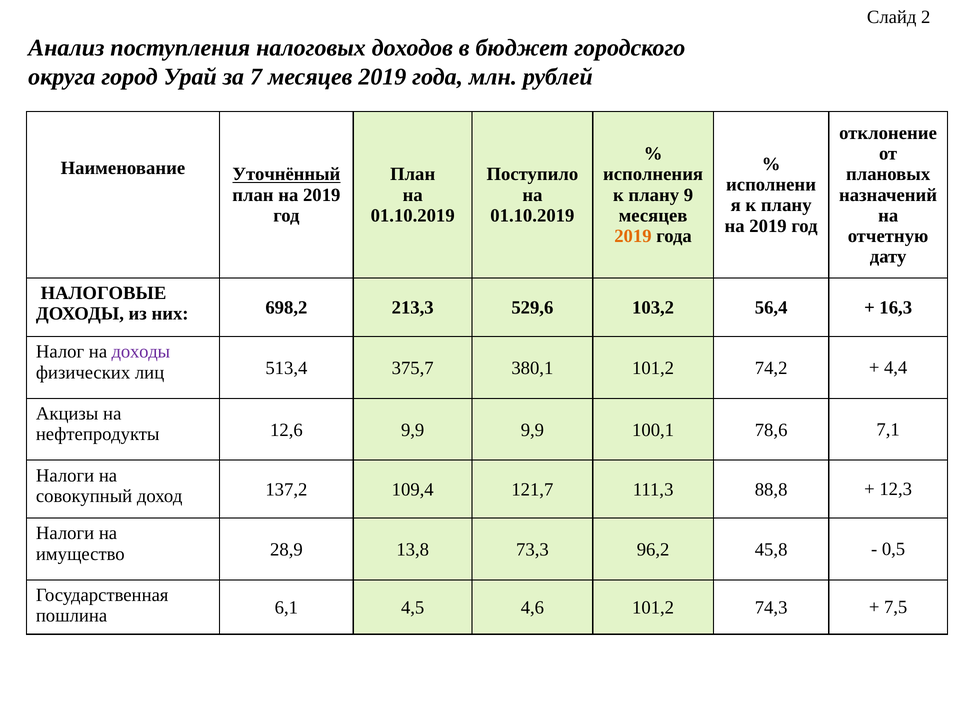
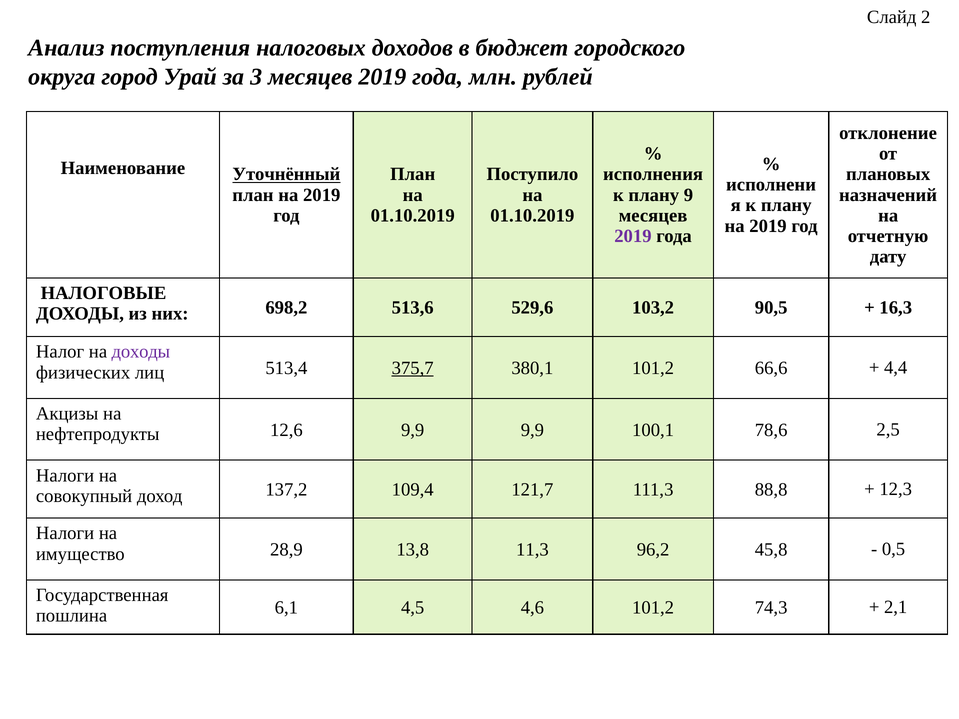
7: 7 -> 3 (256, 77)
2019 colour: orange -> purple (633, 236)
213,3: 213,3 -> 513,6 (413, 307)
56,4: 56,4 -> 90,5 (771, 307)
375,7 underline: none -> present (413, 368)
74,2: 74,2 -> 66,6 (771, 368)
7,1: 7,1 -> 2,5 (888, 430)
73,3: 73,3 -> 11,3 (532, 550)
7,5: 7,5 -> 2,1 (896, 607)
